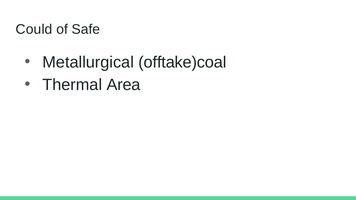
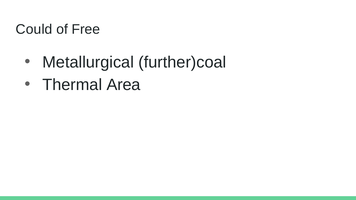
Safe: Safe -> Free (86, 29)
offtake)coal: offtake)coal -> further)coal (182, 62)
